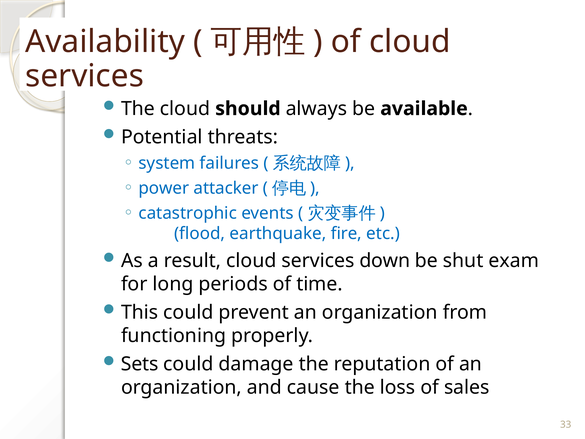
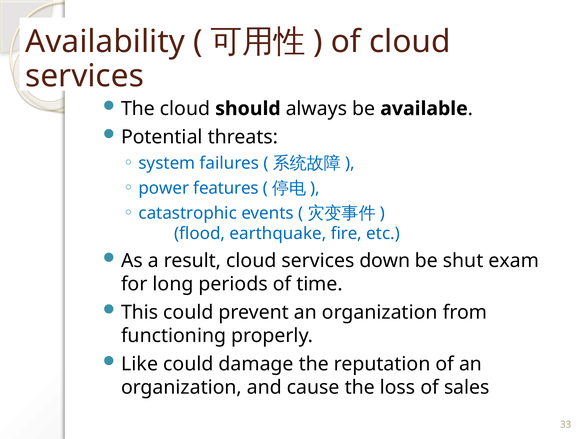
attacker: attacker -> features (226, 188)
Sets: Sets -> Like (140, 364)
